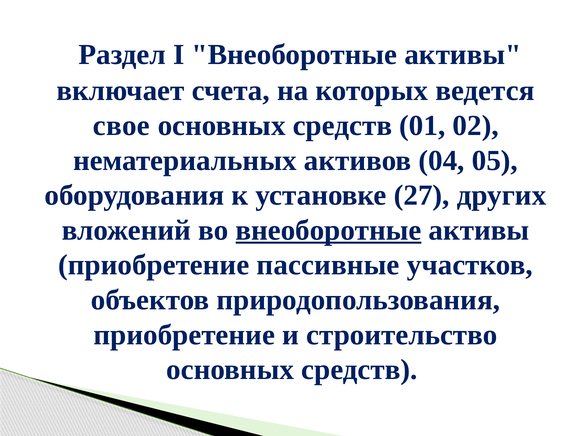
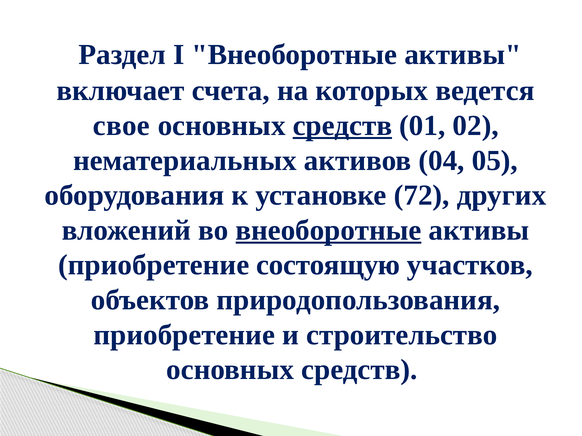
средств underline: none -> present (342, 126)
27: 27 -> 72 (422, 196)
пассивные: пассивные -> состоящую (328, 265)
